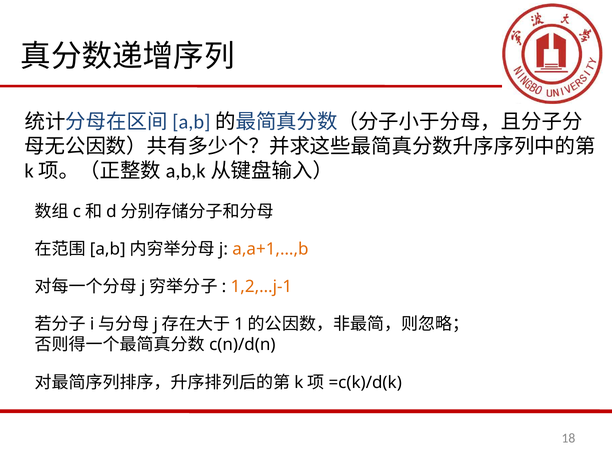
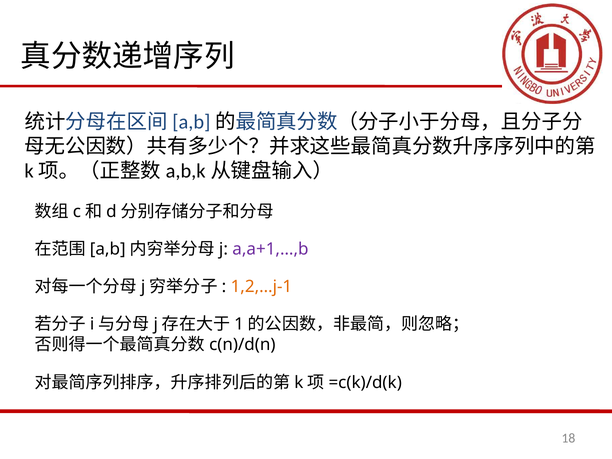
a,a+1,…,b colour: orange -> purple (270, 249)
